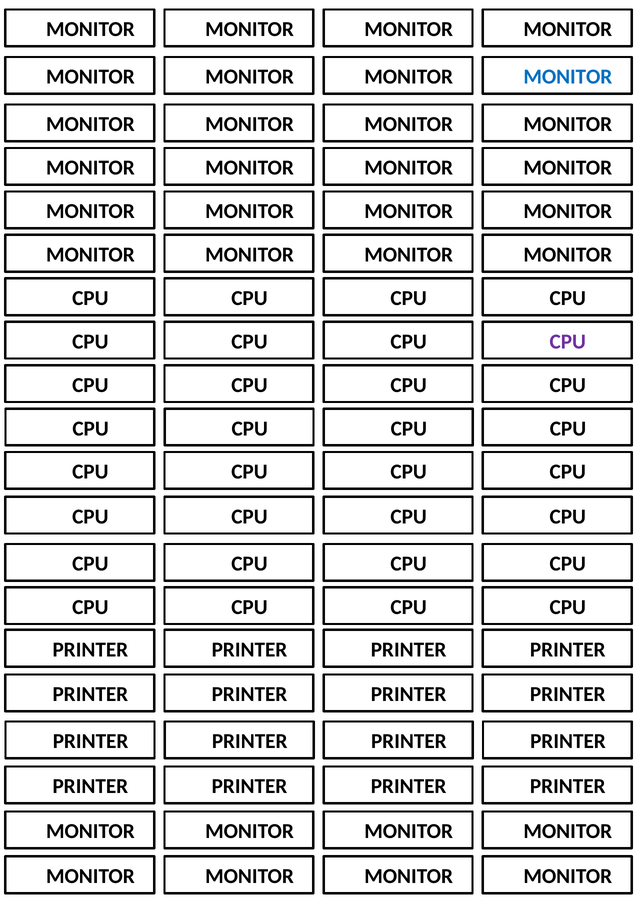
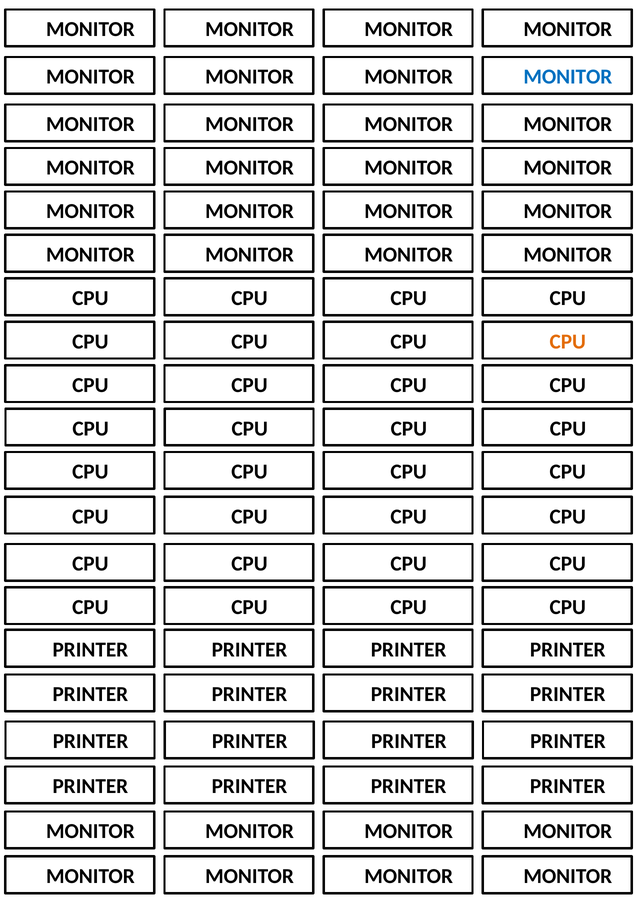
CPU colour: purple -> orange (568, 341)
